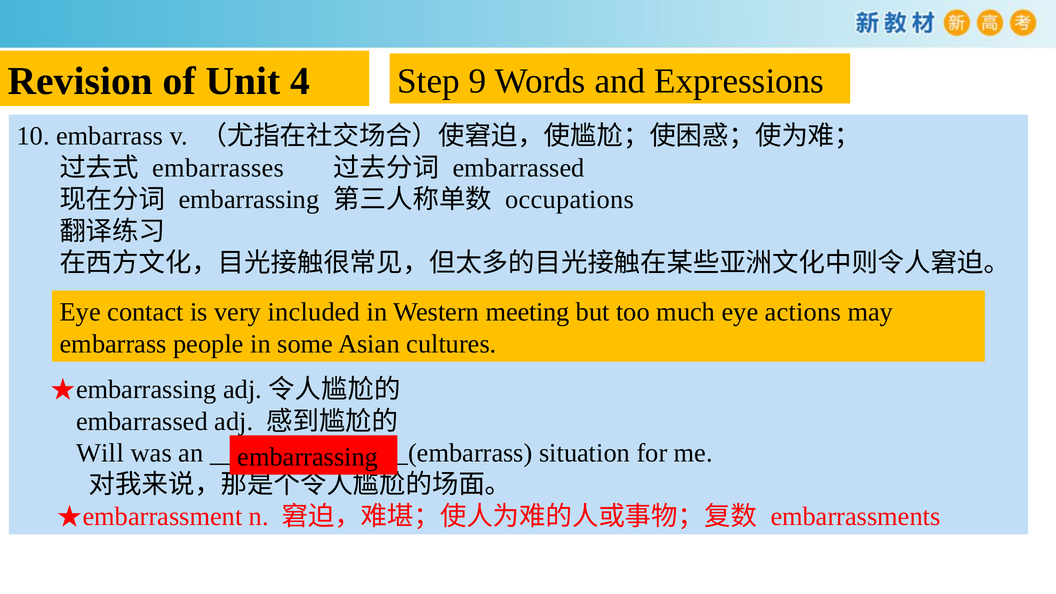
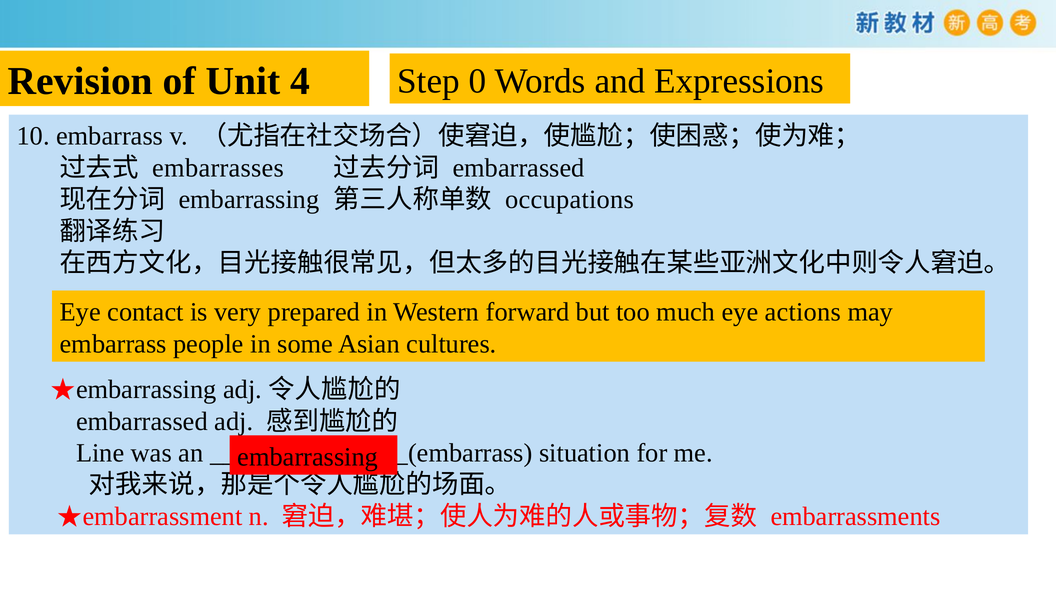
9: 9 -> 0 (478, 81)
included: included -> prepared (314, 312)
meeting: meeting -> forward (528, 312)
Will: Will -> Line (100, 453)
